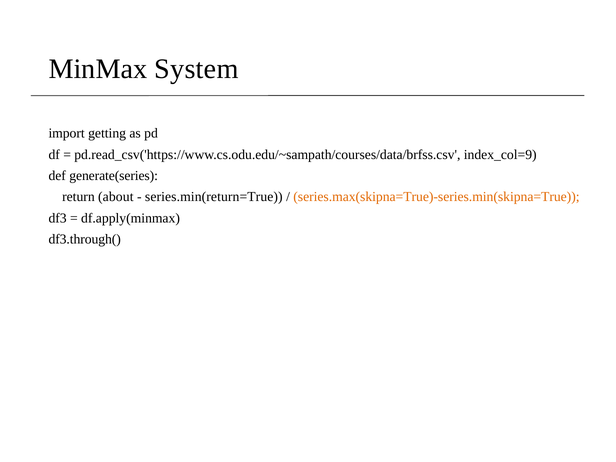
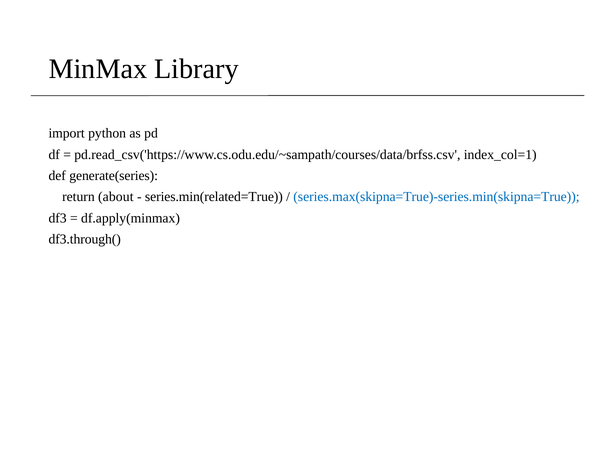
System: System -> Library (197, 69)
getting: getting -> python (107, 133)
index_col=9: index_col=9 -> index_col=1 (500, 155)
series.min(return=True: series.min(return=True -> series.min(related=True (214, 197)
series.max(skipna=True)-series.min(skipna=True colour: orange -> blue (436, 197)
